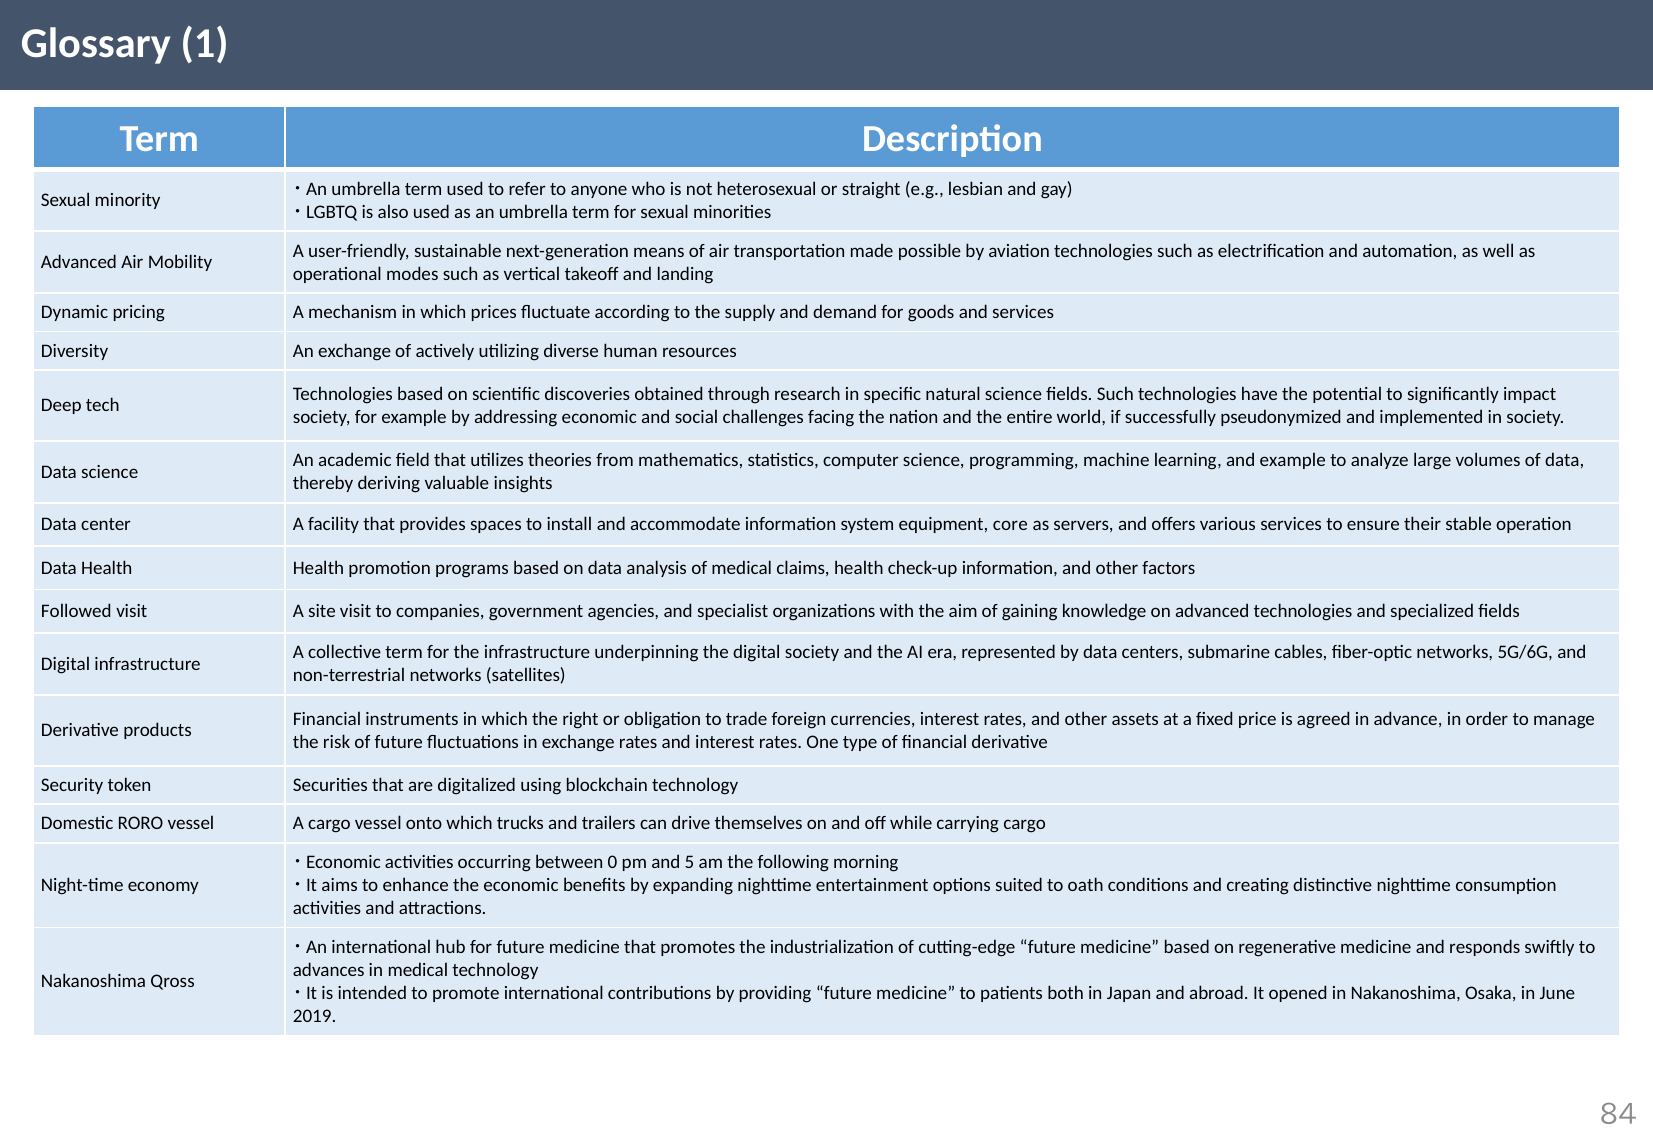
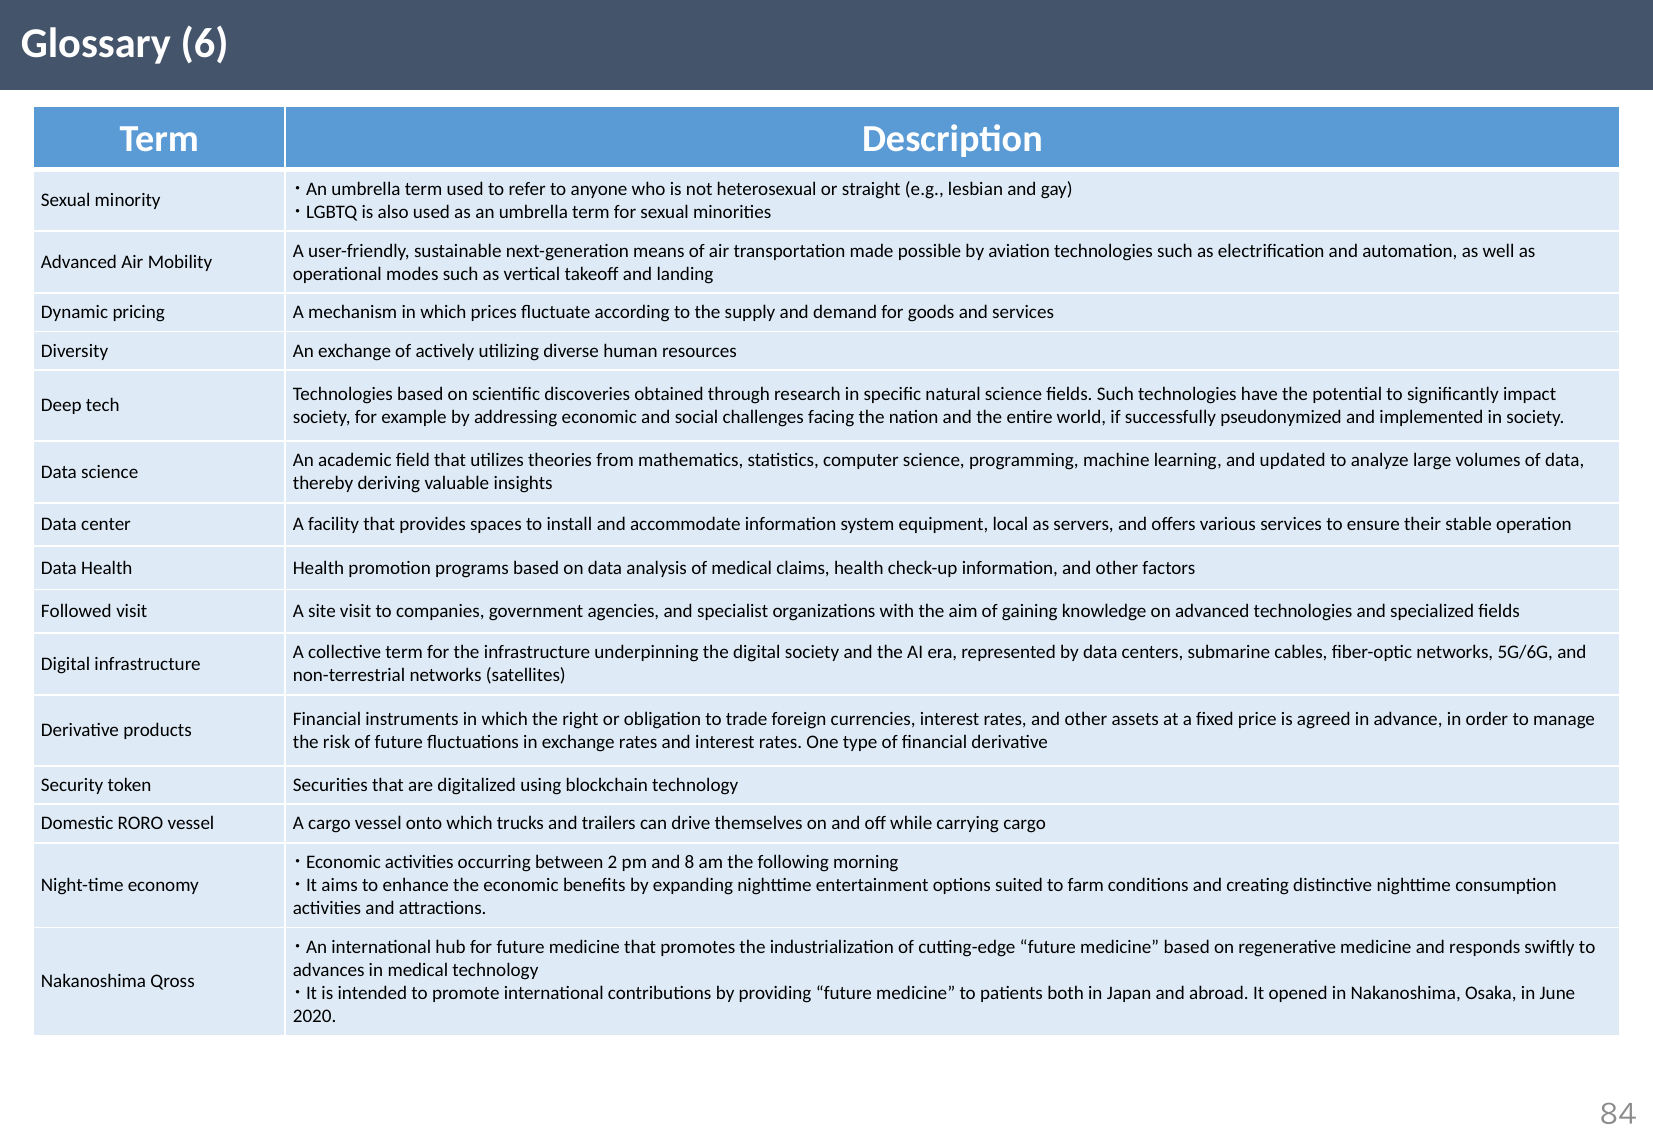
1: 1 -> 6 (205, 44)
and example: example -> updated (1293, 461)
core: core -> local (1010, 525)
0: 0 -> 2 (612, 862)
5: 5 -> 8 (689, 862)
oath: oath -> farm (1086, 886)
2019: 2019 -> 2020 (315, 1017)
